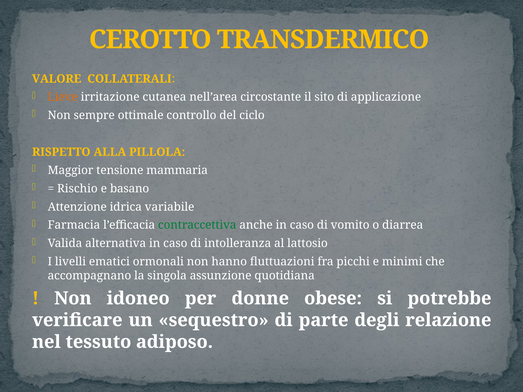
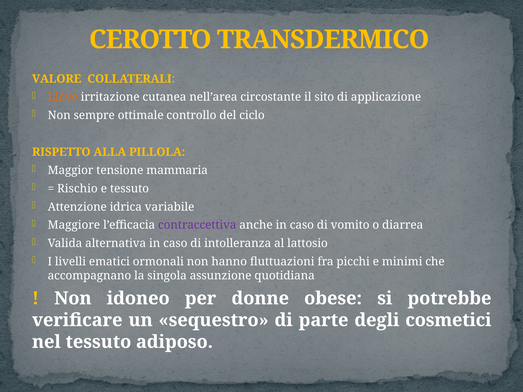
e basano: basano -> tessuto (130, 189)
Farmacia: Farmacia -> Maggiore (74, 225)
contraccettiva colour: green -> purple (197, 225)
relazione: relazione -> cosmetici (448, 320)
